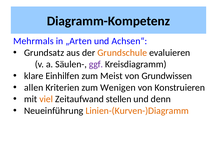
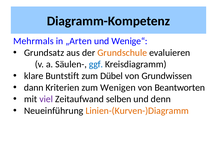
Achsen“: Achsen“ -> Wenige“ (129, 41)
ggf colour: purple -> blue (96, 64)
Einhilfen: Einhilfen -> Buntstift (62, 76)
Meist: Meist -> Dübel (112, 76)
allen: allen -> dann (34, 87)
Konstruieren: Konstruieren -> Beantworten (180, 87)
viel colour: orange -> purple (46, 99)
stellen: stellen -> selben (119, 99)
